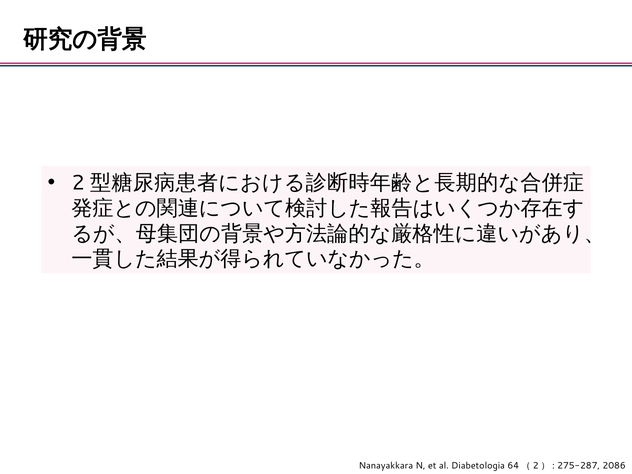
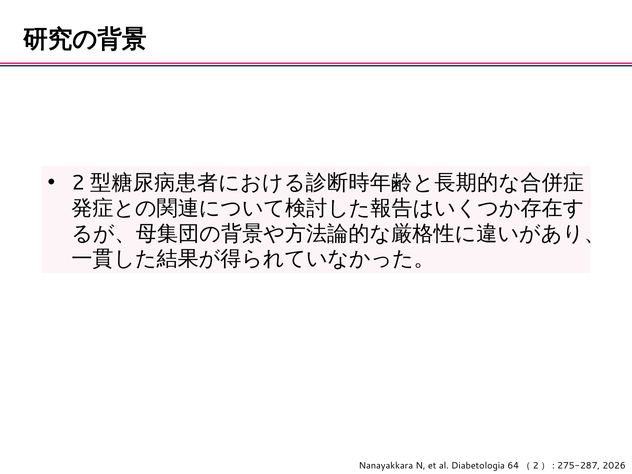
2086: 2086 -> 2026 (614, 466)
